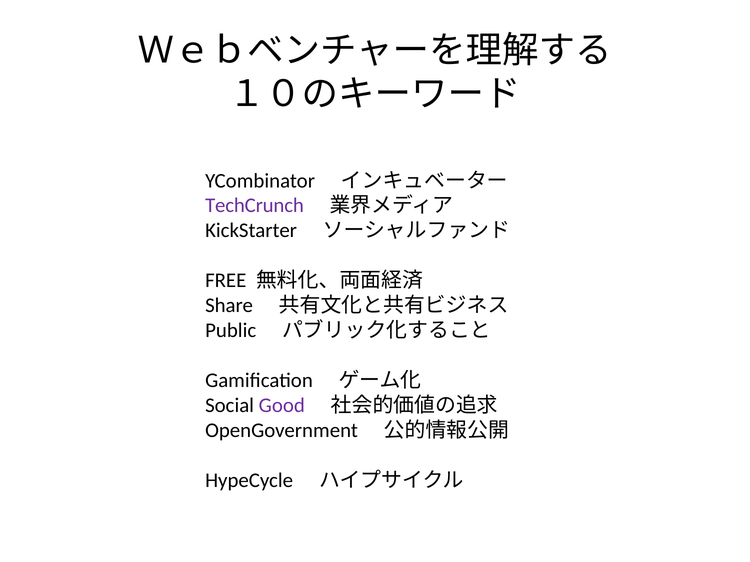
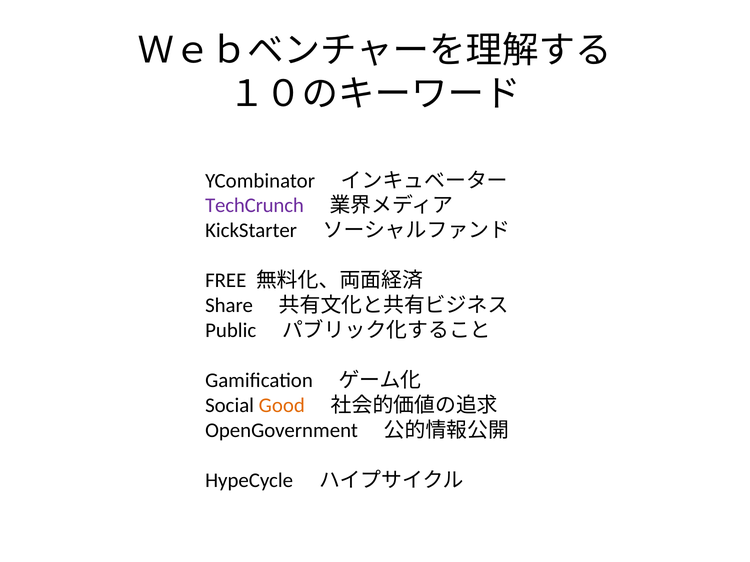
Good colour: purple -> orange (282, 406)
